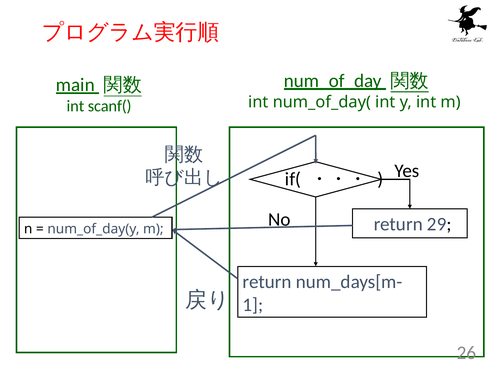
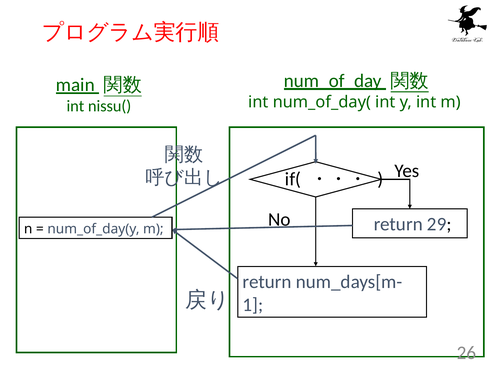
scanf(: scanf( -> nissu( (110, 106)
